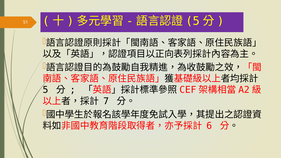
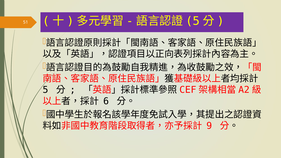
7: 7 -> 6 (106, 101)
6: 6 -> 9 (209, 126)
